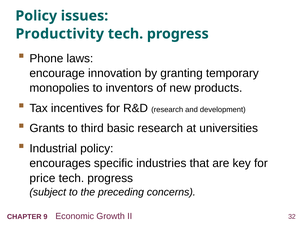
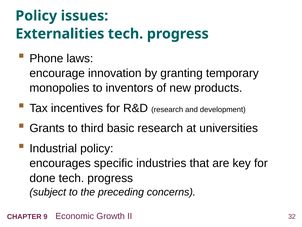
Productivity: Productivity -> Externalities (60, 34)
price: price -> done (42, 178)
